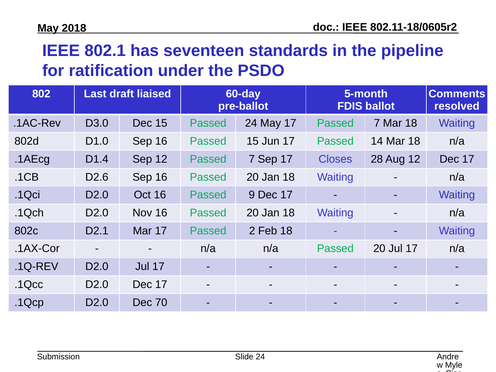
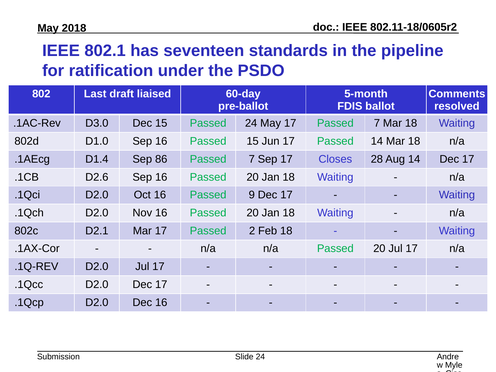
Sep 12: 12 -> 86 (161, 159)
Aug 12: 12 -> 14 (414, 159)
Dec 70: 70 -> 16 (161, 302)
